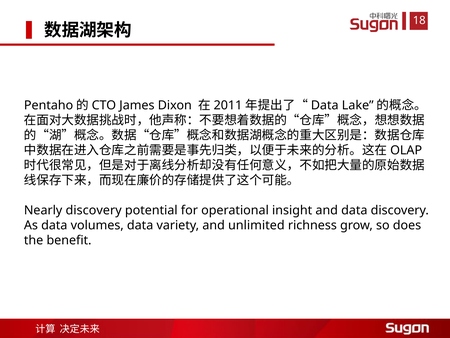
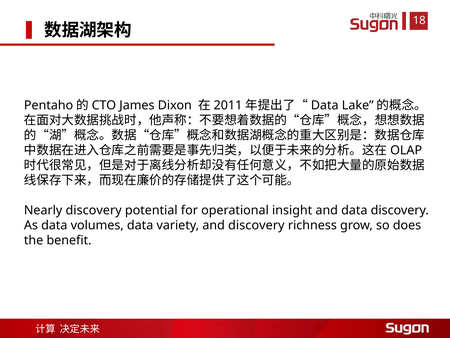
and unlimited: unlimited -> discovery (256, 225)
